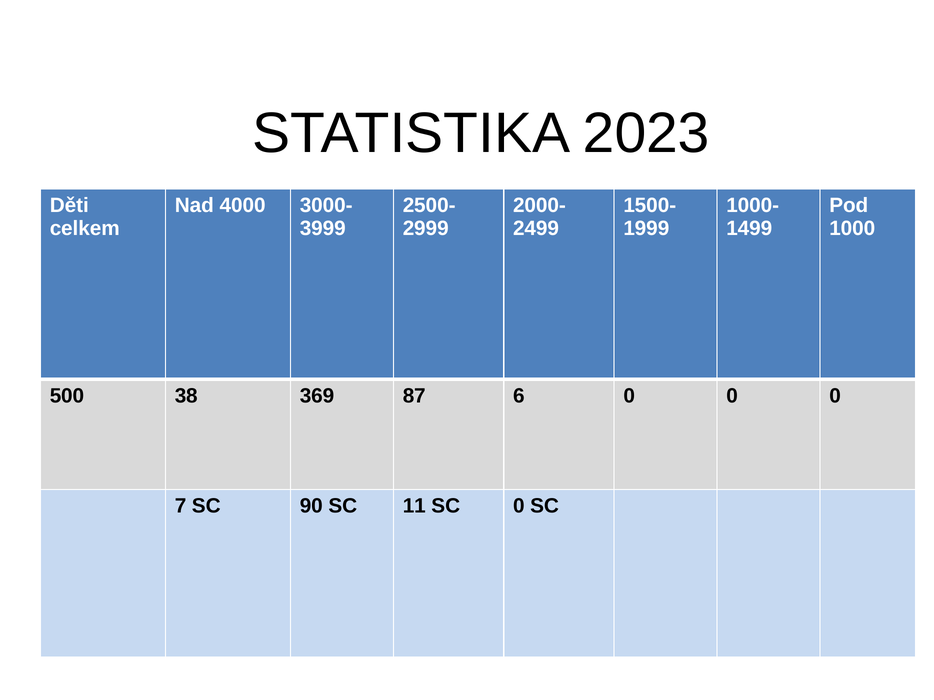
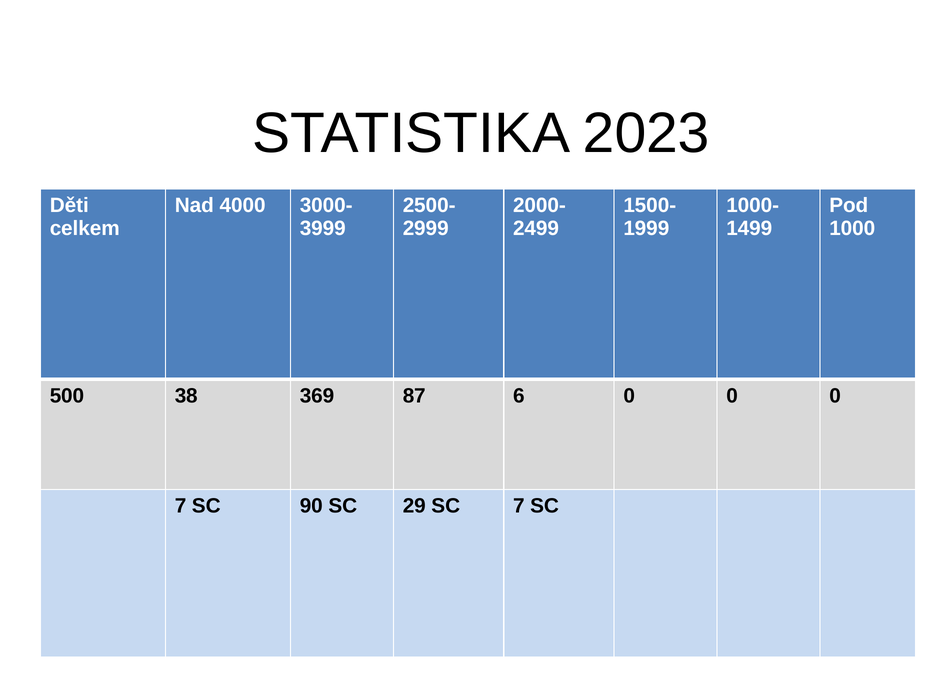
11: 11 -> 29 (414, 506)
SC 0: 0 -> 7 (519, 506)
